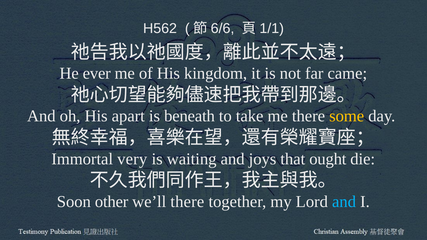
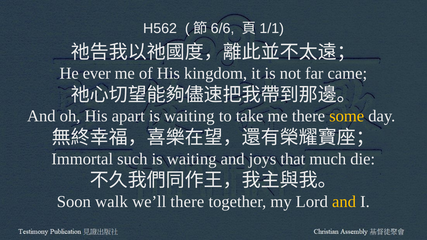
beneath: beneath -> waiting (189, 116)
very: very -> such (132, 159)
ought: ought -> much (328, 159)
other: other -> walk (111, 202)
and colour: light blue -> yellow (344, 202)
